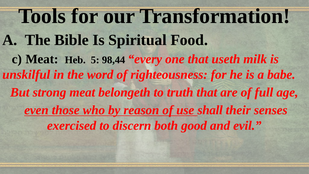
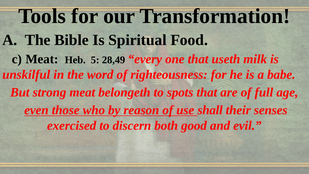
98,44: 98,44 -> 28,49 (114, 60)
truth: truth -> spots (180, 92)
